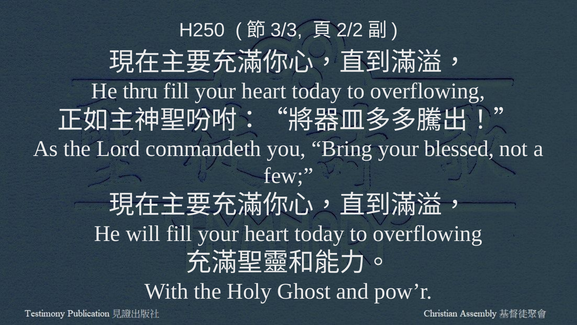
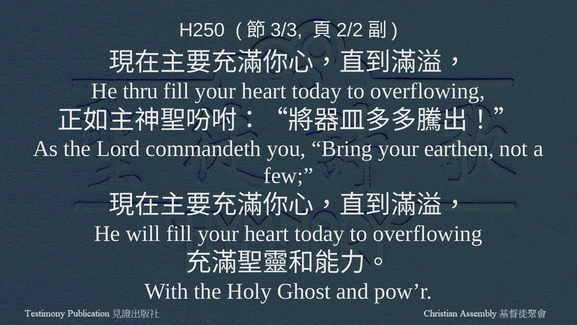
blessed: blessed -> earthen (459, 149)
